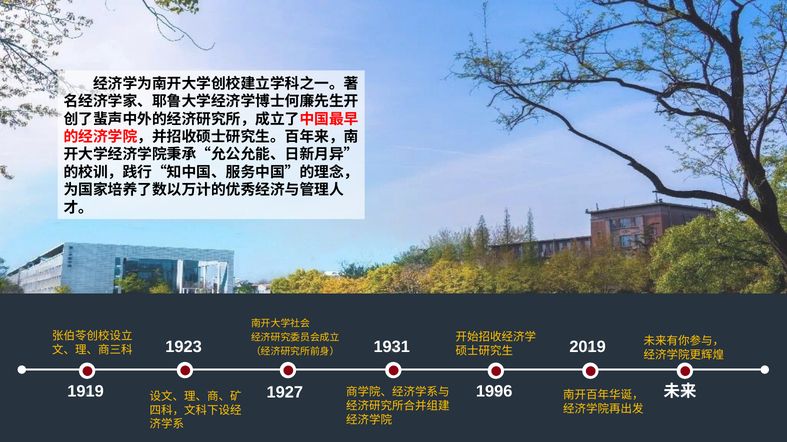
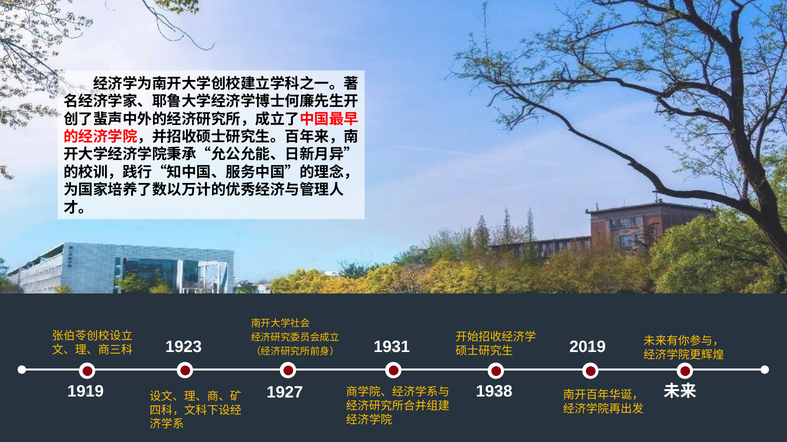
1996: 1996 -> 1938 (494, 392)
